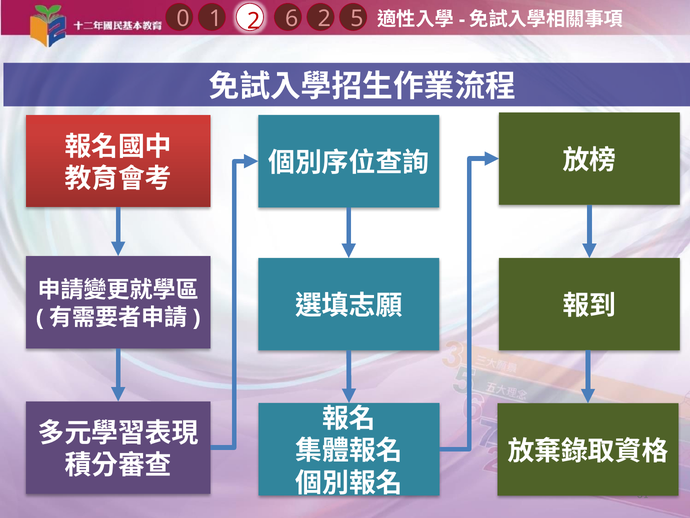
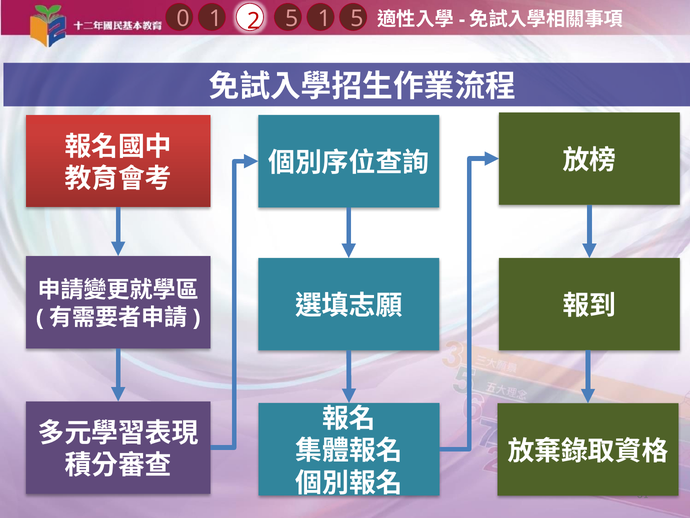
1 2: 2 -> 1 (324, 19)
2 6: 6 -> 5 (292, 19)
